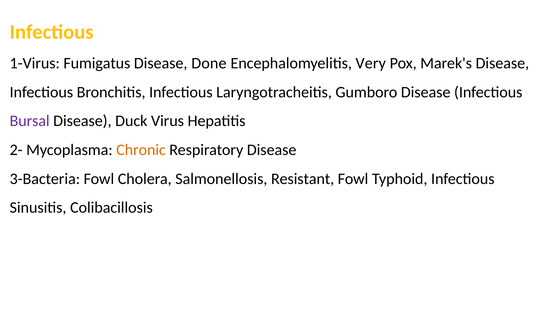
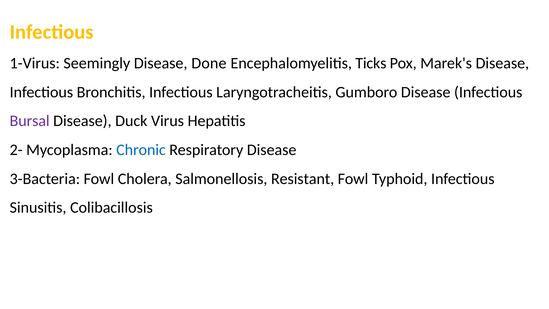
Fumigatus: Fumigatus -> Seemingly (97, 63)
Very: Very -> Ticks (371, 63)
Chronic colour: orange -> blue (141, 150)
